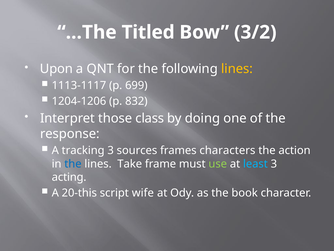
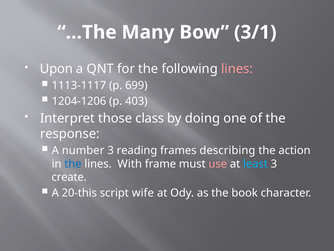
Titled: Titled -> Many (148, 32)
3/2: 3/2 -> 3/1 (255, 32)
lines colour: yellow -> pink (237, 69)
832: 832 -> 403 (136, 101)
tracking: tracking -> number (83, 150)
sources: sources -> reading (137, 150)
characters: characters -> describing (227, 150)
Take: Take -> With (130, 164)
use colour: light green -> pink (218, 164)
acting: acting -> create (69, 177)
